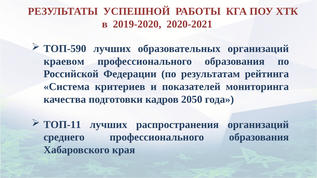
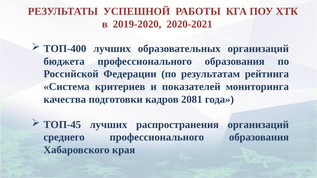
ТОП-590: ТОП-590 -> ТОП-400 (65, 49)
краевом: краевом -> бюджета (64, 61)
2050: 2050 -> 2081 (192, 99)
ТОП-11: ТОП-11 -> ТОП-45 (62, 125)
